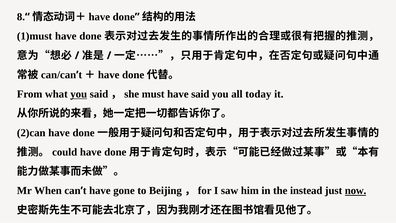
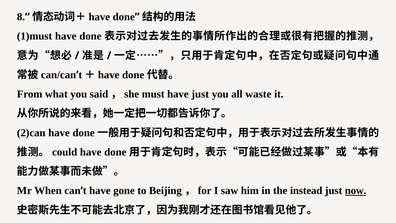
you underline: present -> none (79, 94)
have said: said -> just (200, 94)
today: today -> waste (258, 94)
